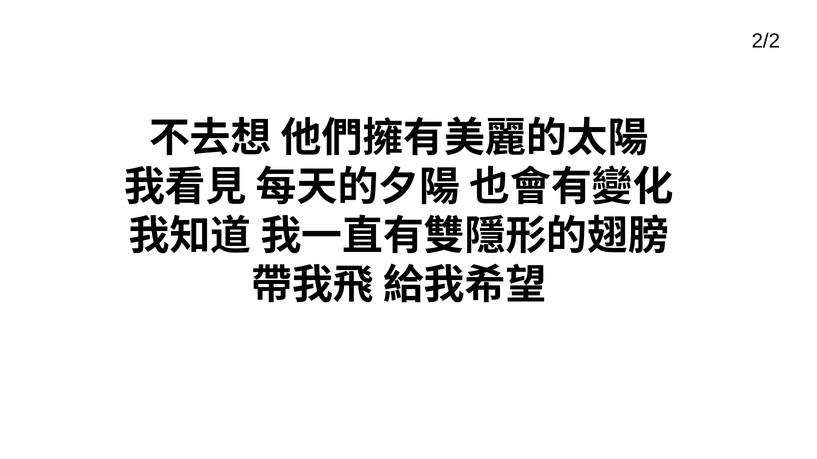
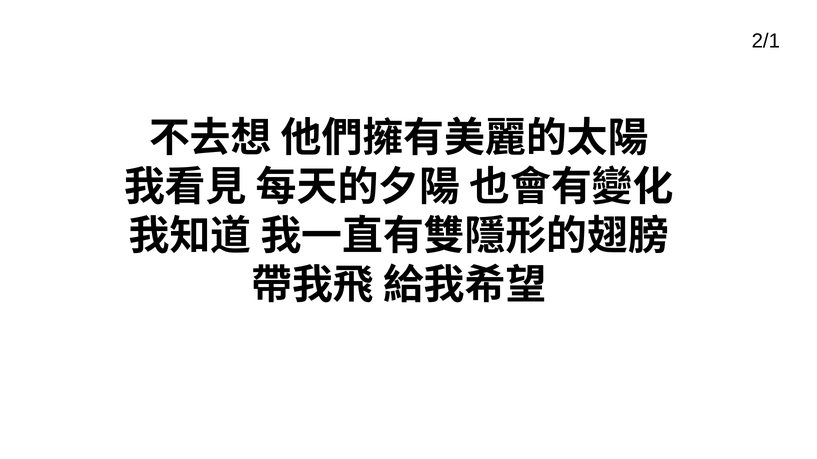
2/2: 2/2 -> 2/1 (766, 41)
